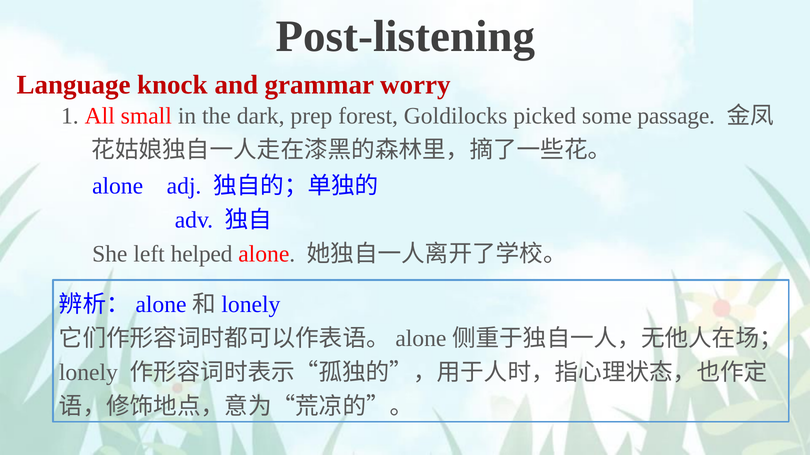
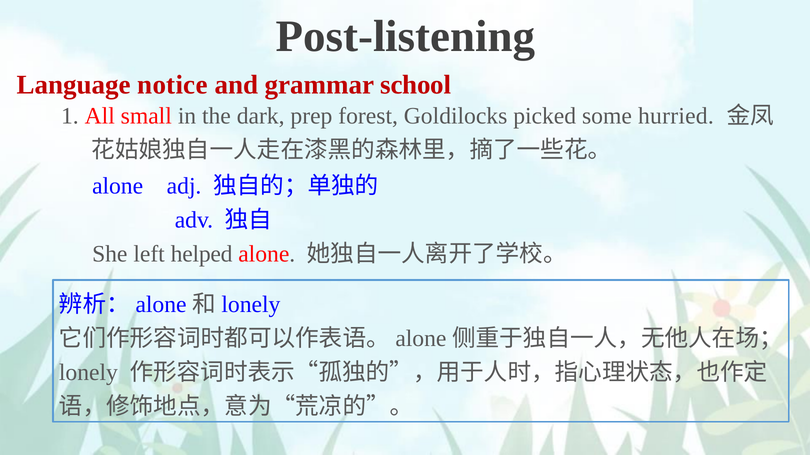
knock: knock -> notice (172, 85)
worry: worry -> school (416, 85)
passage: passage -> hurried (676, 116)
